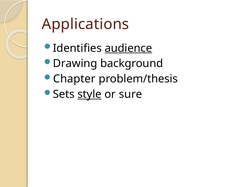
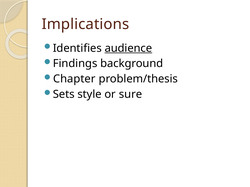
Applications: Applications -> Implications (85, 24)
Drawing: Drawing -> Findings (75, 64)
style underline: present -> none (89, 95)
